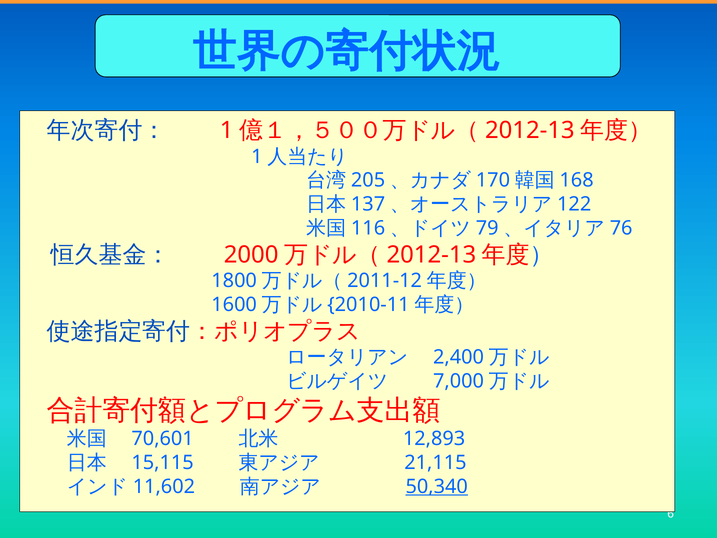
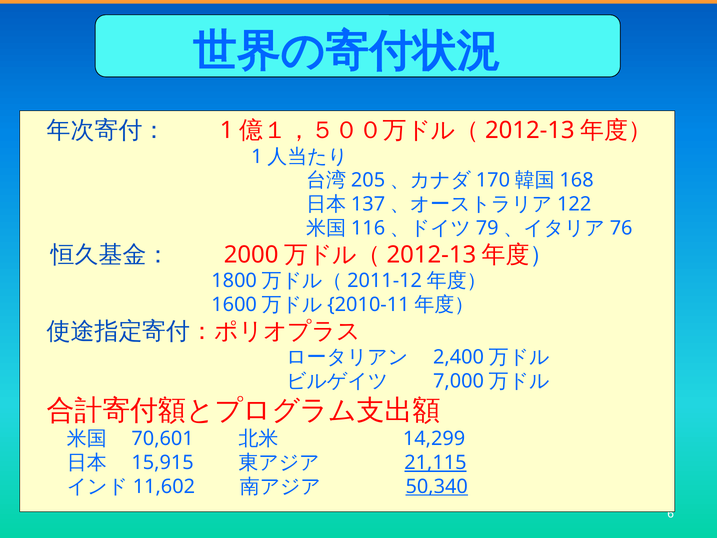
12,893: 12,893 -> 14,299 (434, 438)
15,115: 15,115 -> 15,915 (163, 462)
21,115 underline: none -> present (435, 462)
